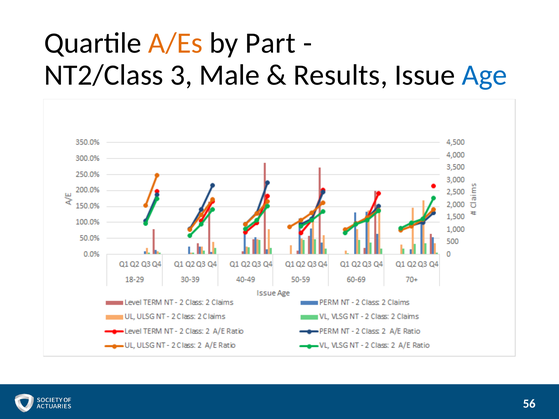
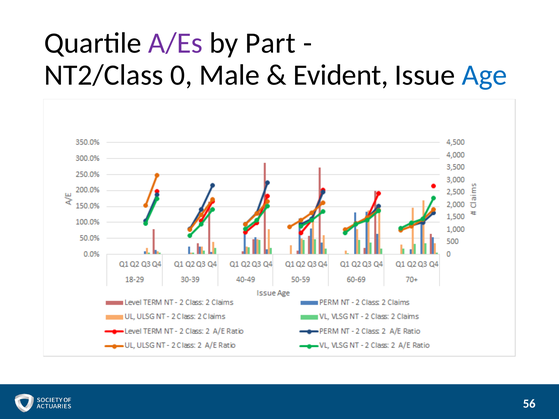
A/Es colour: orange -> purple (176, 43)
3: 3 -> 0 (181, 75)
Results: Results -> Evident (341, 75)
